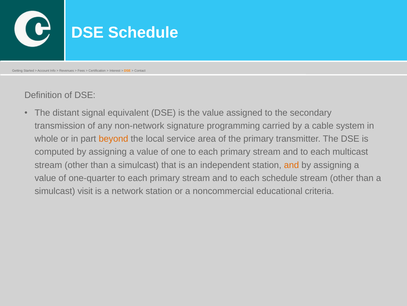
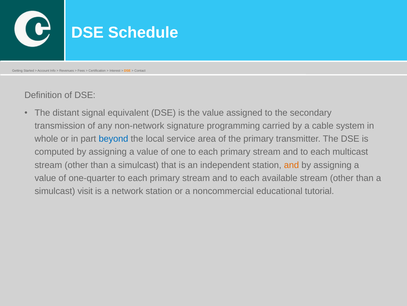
beyond colour: orange -> blue (113, 139)
each schedule: schedule -> available (280, 178)
criteria: criteria -> tutorial (319, 191)
